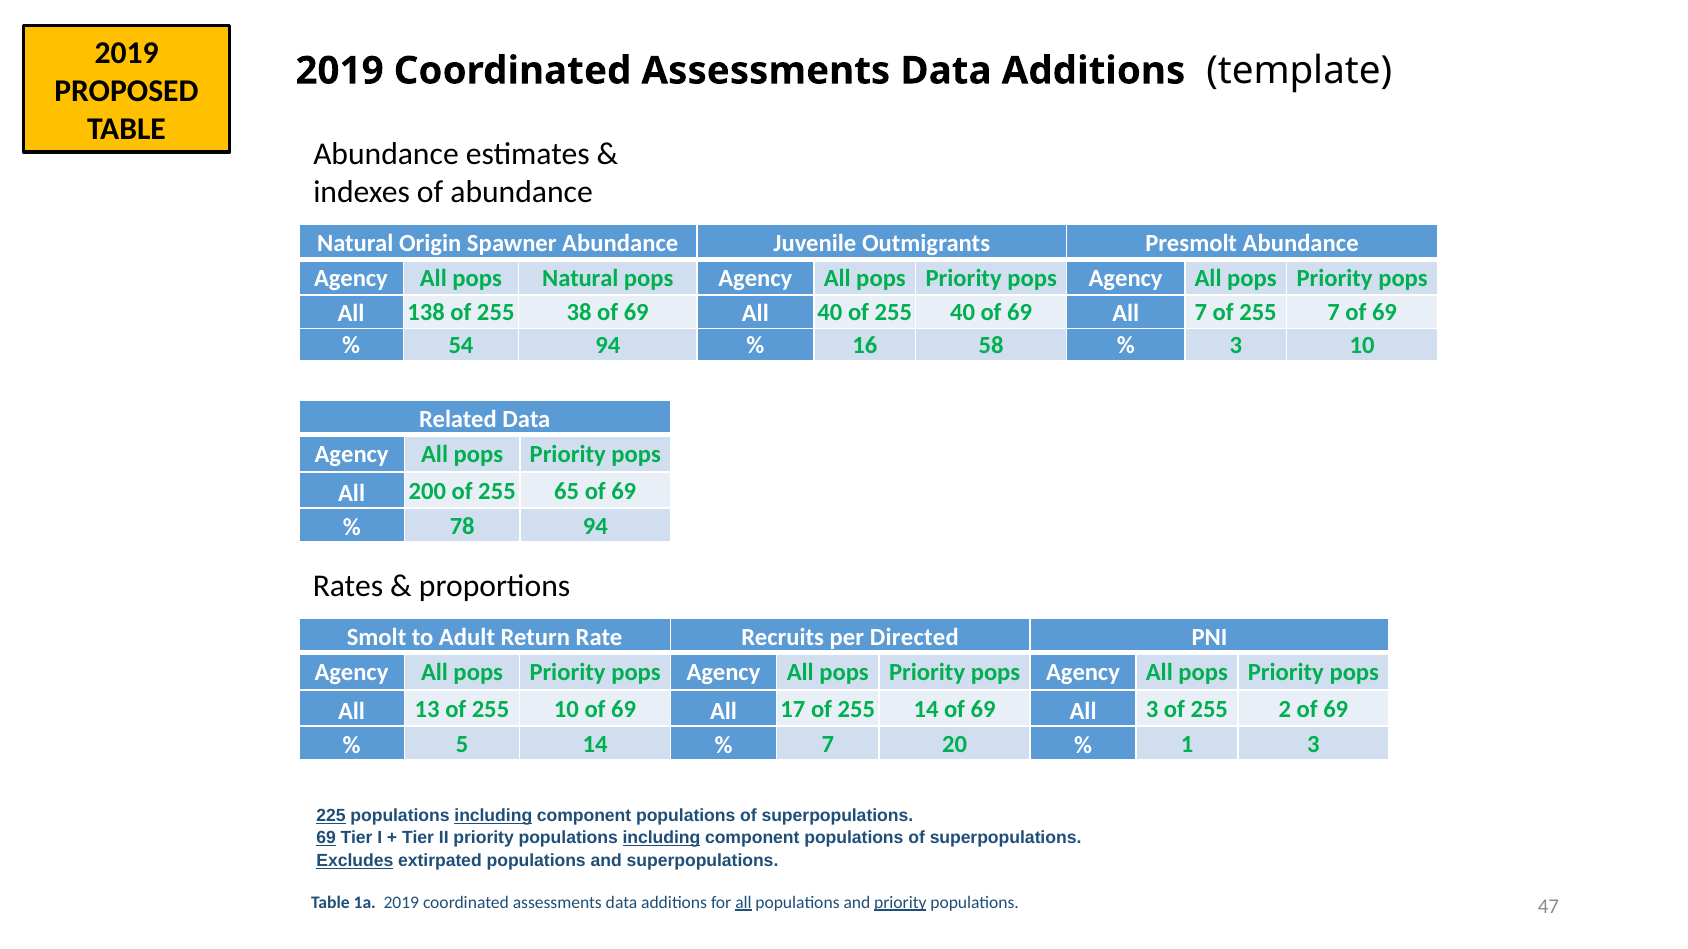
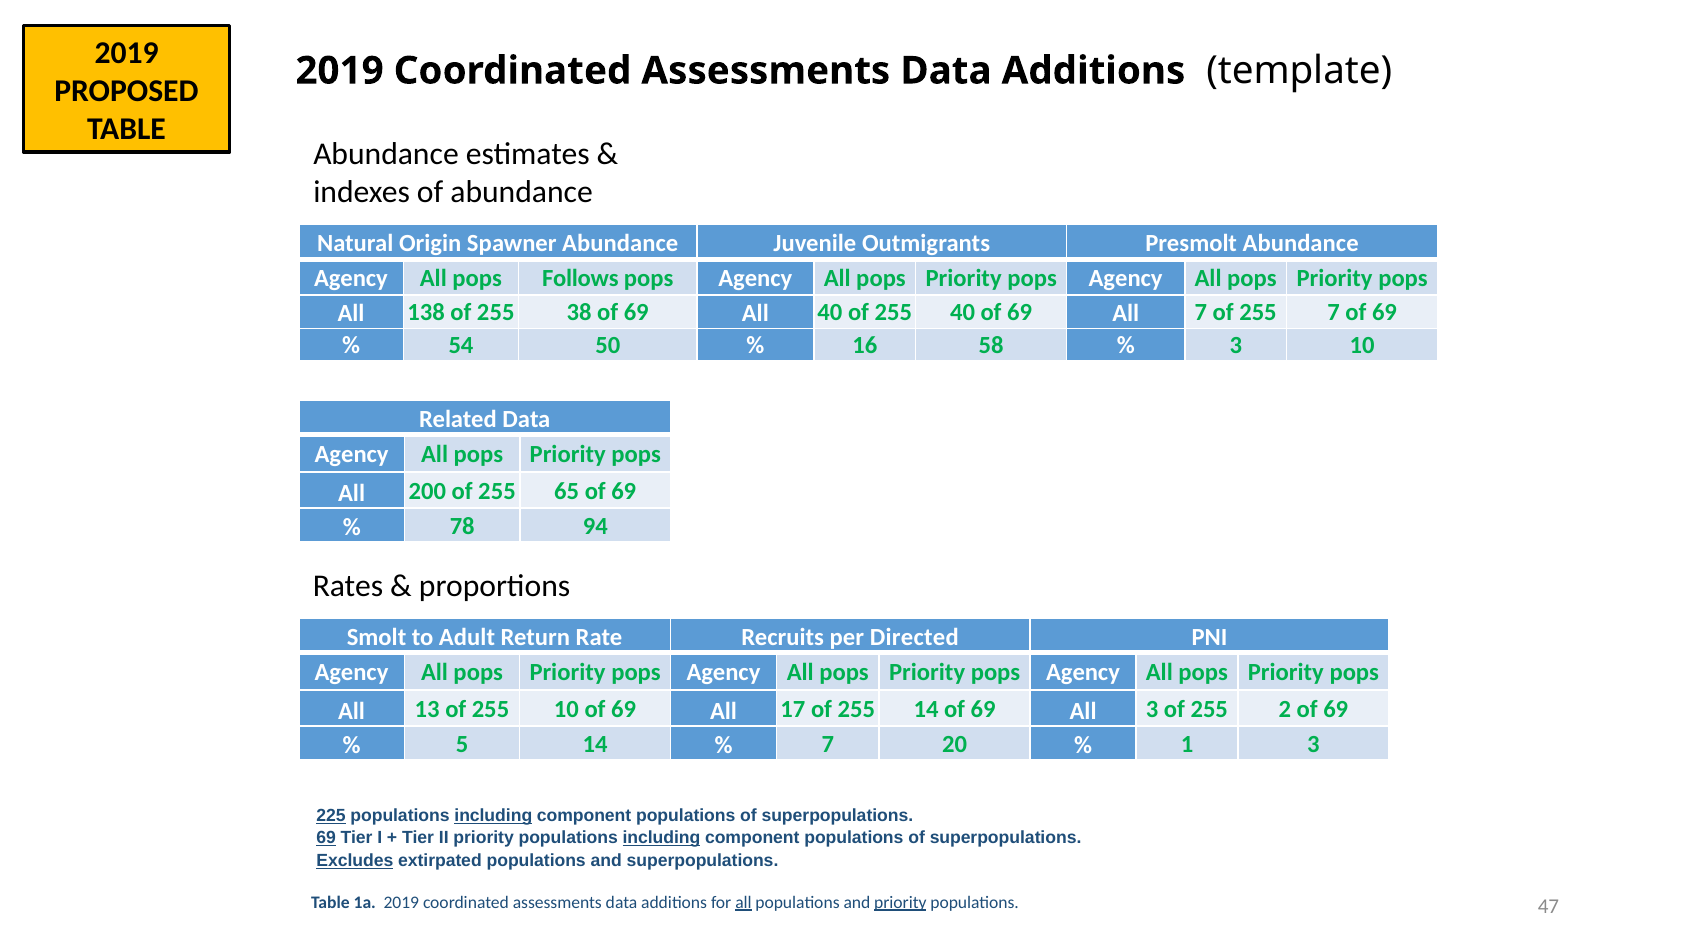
pops Natural: Natural -> Follows (580, 279)
54 94: 94 -> 50 (608, 346)
